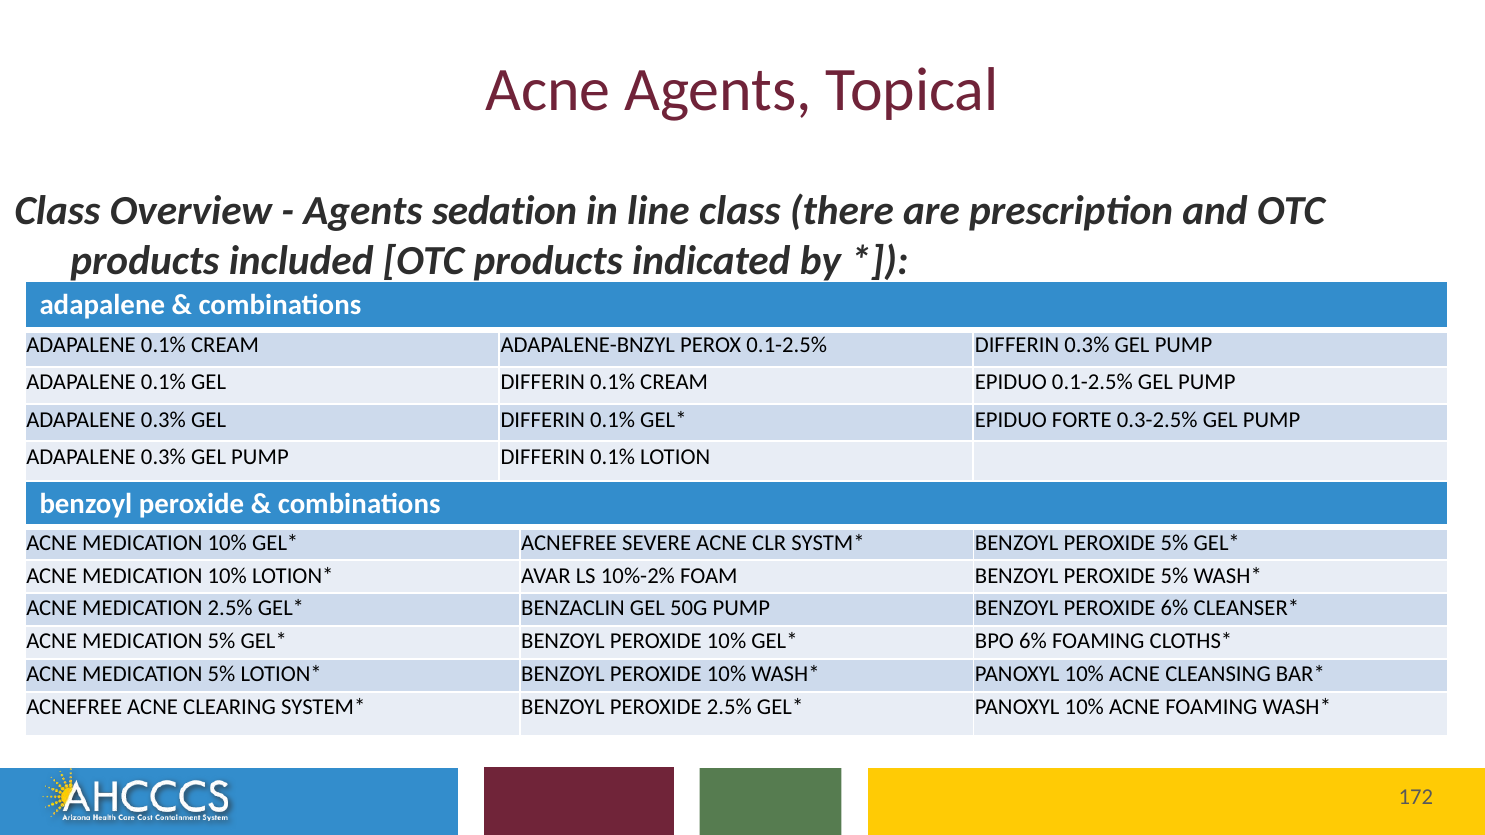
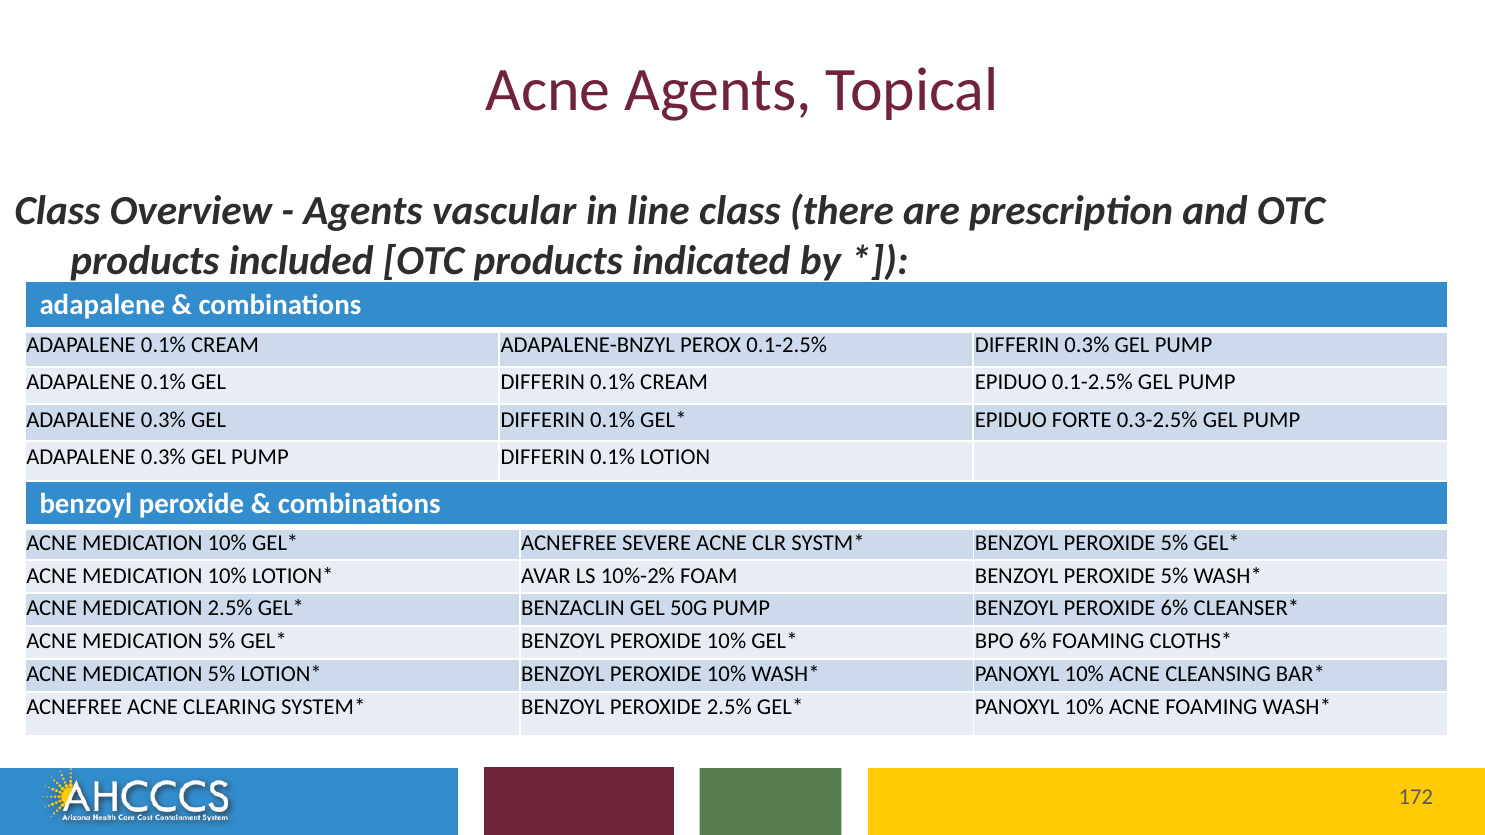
sedation: sedation -> vascular (504, 211)
